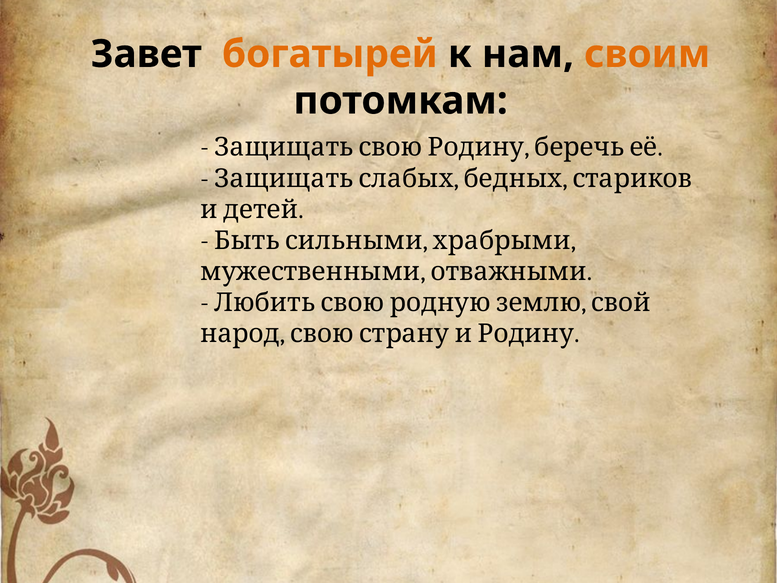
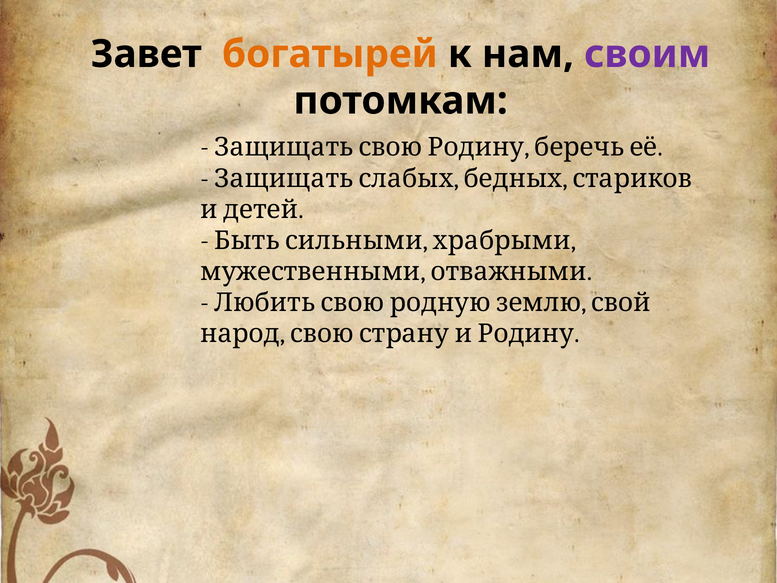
своим colour: orange -> purple (647, 54)
